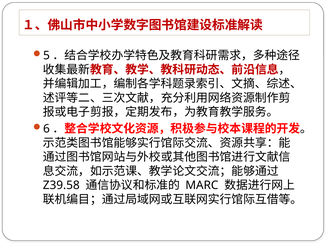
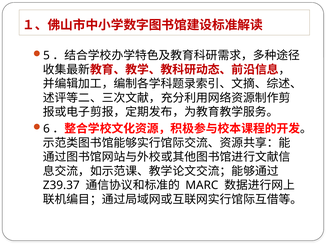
Z39.58: Z39.58 -> Z39.37 (61, 186)
